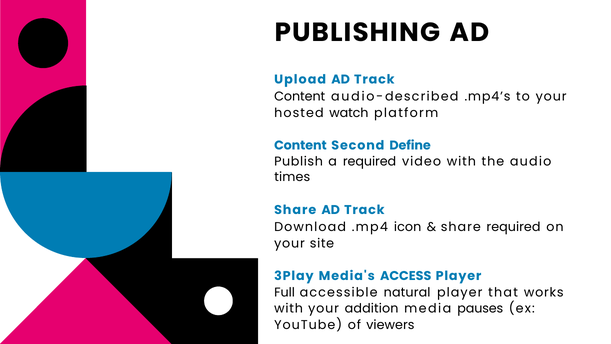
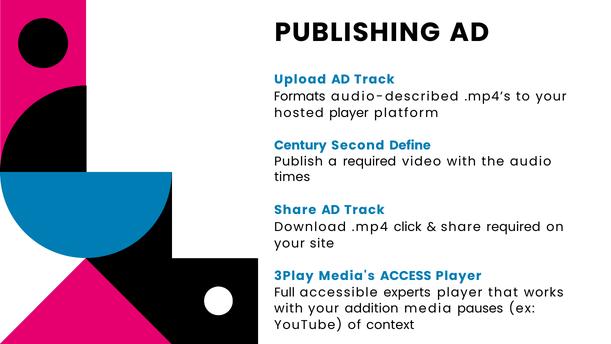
Content: Content -> Formats (300, 97)
hosted watch: watch -> player (349, 113)
Content: Content -> Century (300, 145)
icon: icon -> click (408, 227)
natural: natural -> experts (407, 292)
viewers: viewers -> context (390, 325)
